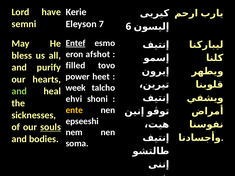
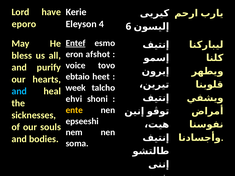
semni: semni -> eporo (24, 24)
7: 7 -> 4 (101, 24)
filled: filled -> voice (76, 65)
power: power -> ebtaio (78, 77)
and colour: light green -> light blue (19, 91)
souls underline: present -> none (51, 127)
